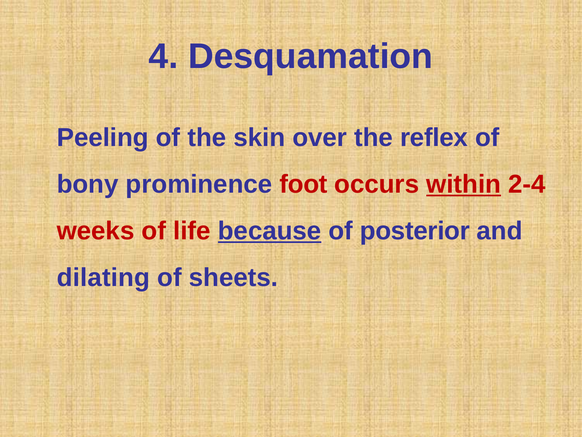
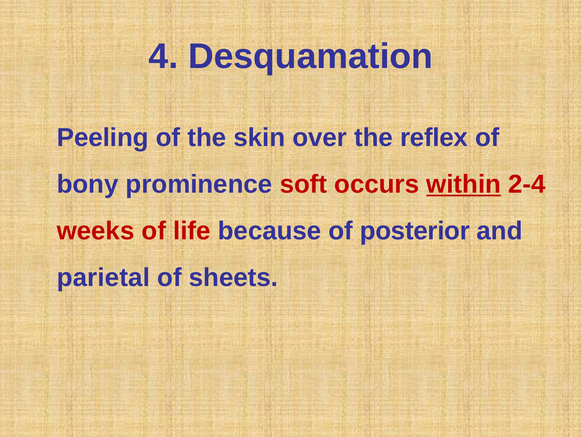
foot: foot -> soft (303, 184)
because underline: present -> none (270, 231)
dilating: dilating -> parietal (103, 277)
